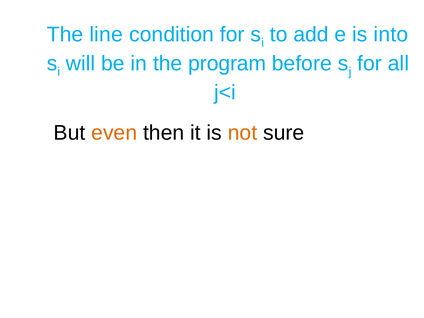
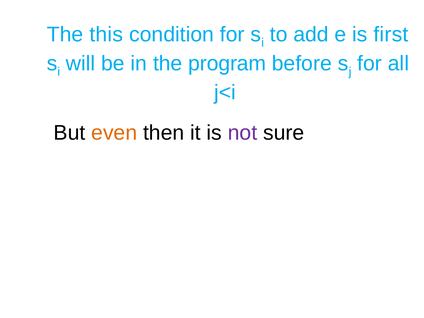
line: line -> this (106, 34)
into: into -> first (391, 34)
not colour: orange -> purple (243, 133)
